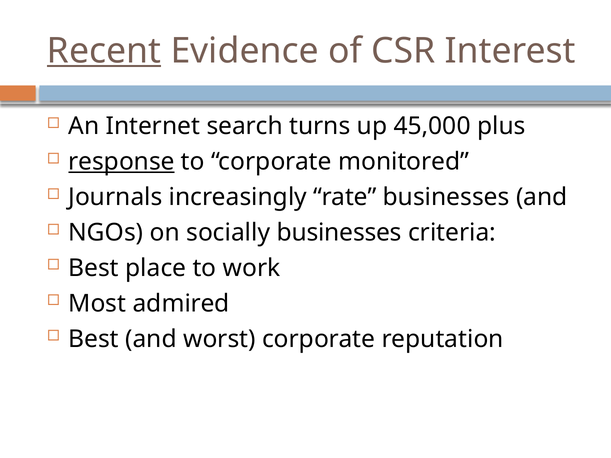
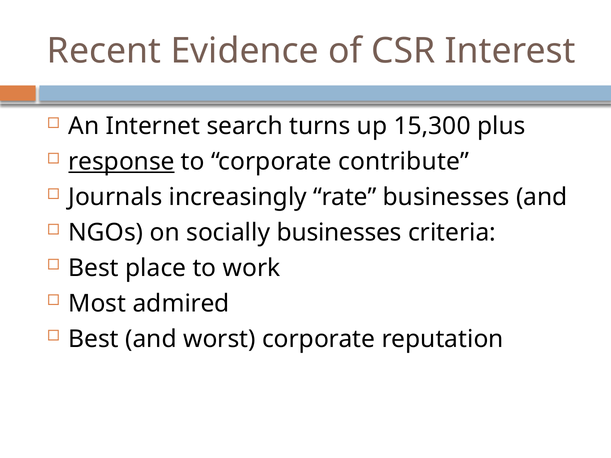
Recent underline: present -> none (104, 51)
45,000: 45,000 -> 15,300 (432, 126)
monitored: monitored -> contribute (404, 162)
